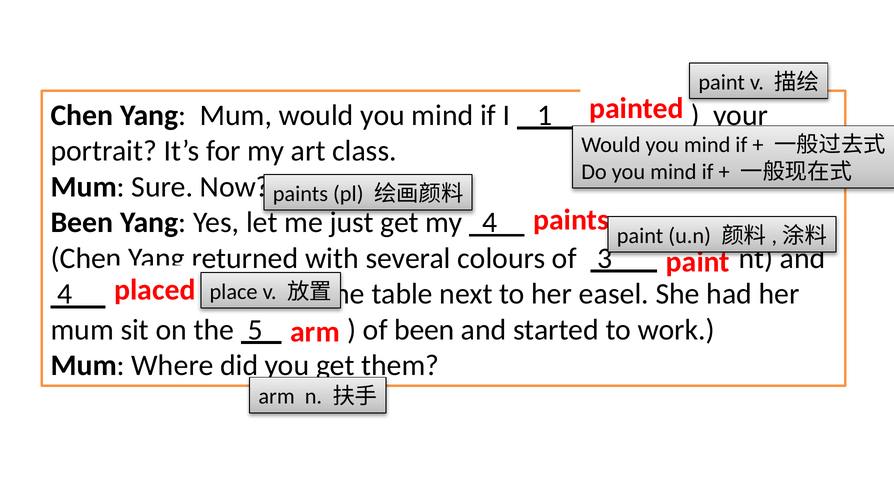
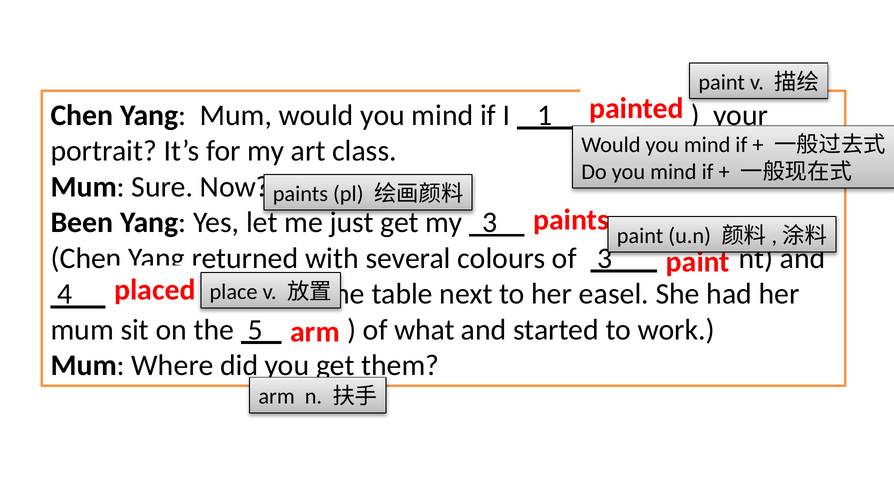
4: 4 -> 3 (490, 222)
of been: been -> what (424, 330)
